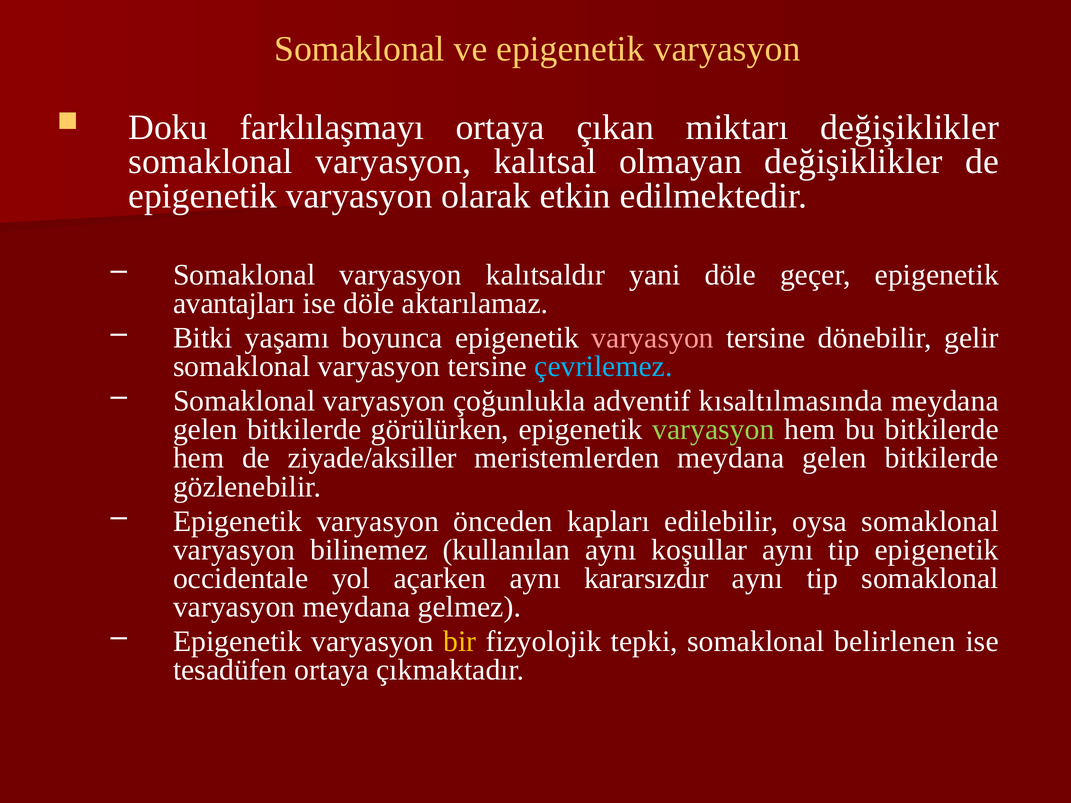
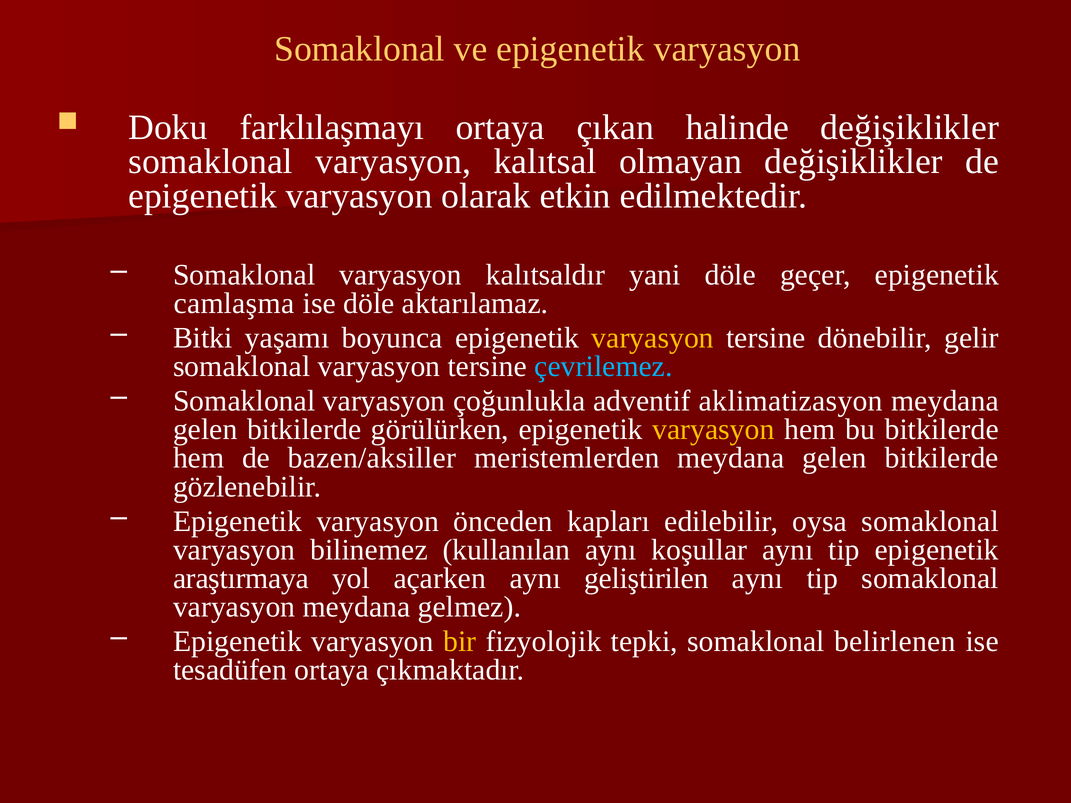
miktarı: miktarı -> halinde (737, 127)
avantajları: avantajları -> camlaşma (234, 303)
varyasyon colour: pink -> yellow (653, 338)
kısaltılmasında: kısaltılmasında -> aklimatizasyon (791, 401)
varyasyon colour: light green -> yellow (713, 430)
ziyade/aksiller: ziyade/aksiller -> bazen/aksiller (372, 458)
occidentale: occidentale -> araştırmaya (241, 579)
kararsızdır: kararsızdır -> geliştirilen (647, 579)
